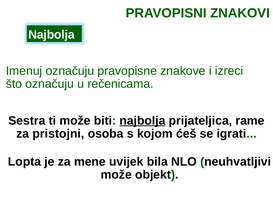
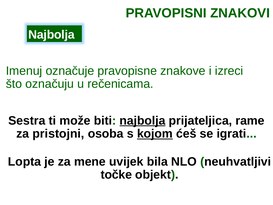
Imenuj označuju: označuju -> označuje (70, 71)
kojom underline: none -> present (155, 134)
može: može -> točke (116, 175)
